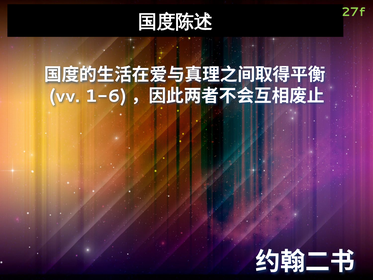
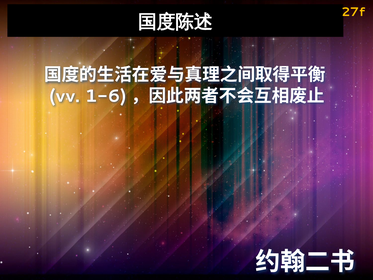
27f colour: light green -> yellow (353, 12)
